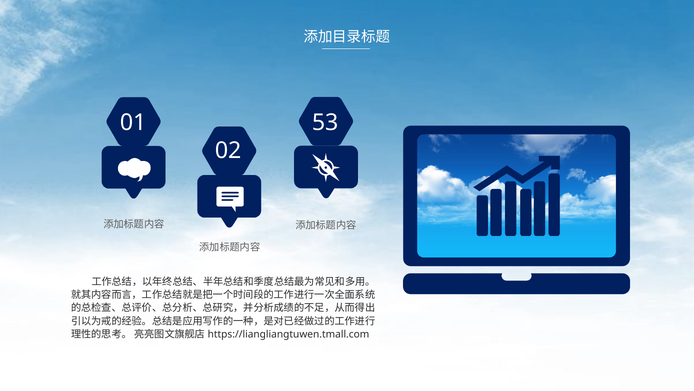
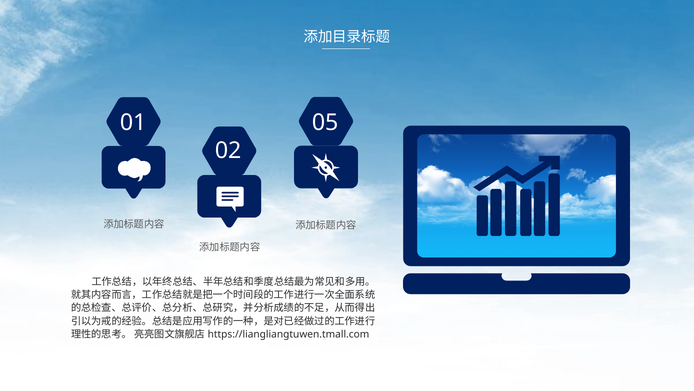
53: 53 -> 05 (325, 122)
